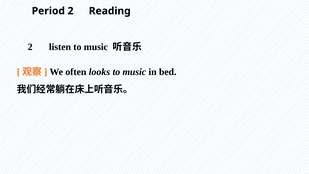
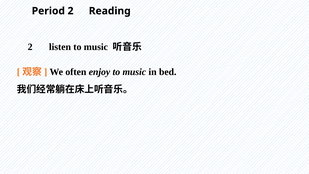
looks: looks -> enjoy (99, 72)
